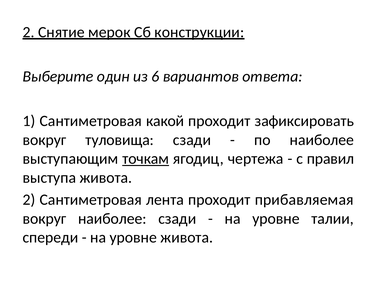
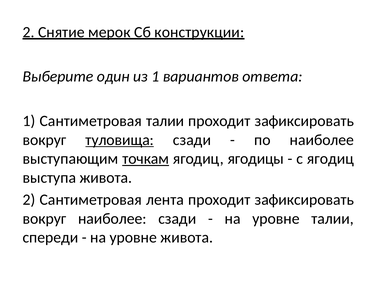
из 6: 6 -> 1 (155, 76)
Сантиметровая какой: какой -> талии (165, 121)
туловища underline: none -> present (120, 140)
чертежа: чертежа -> ягодицы (256, 159)
с правил: правил -> ягодиц (330, 159)
лента проходит прибавляемая: прибавляемая -> зафиксировать (304, 200)
